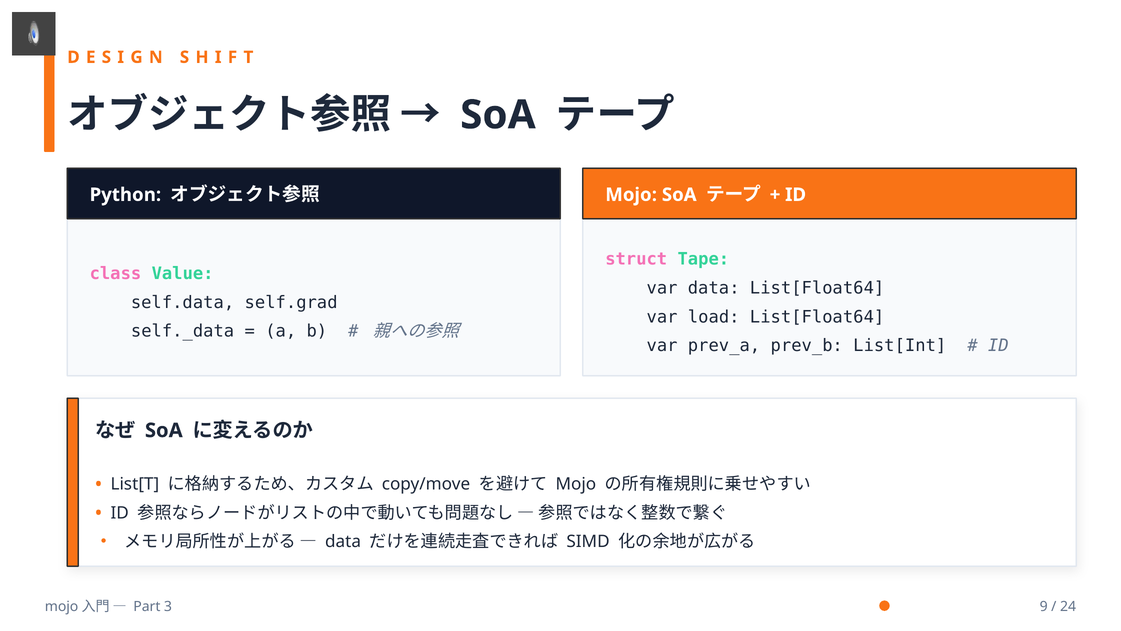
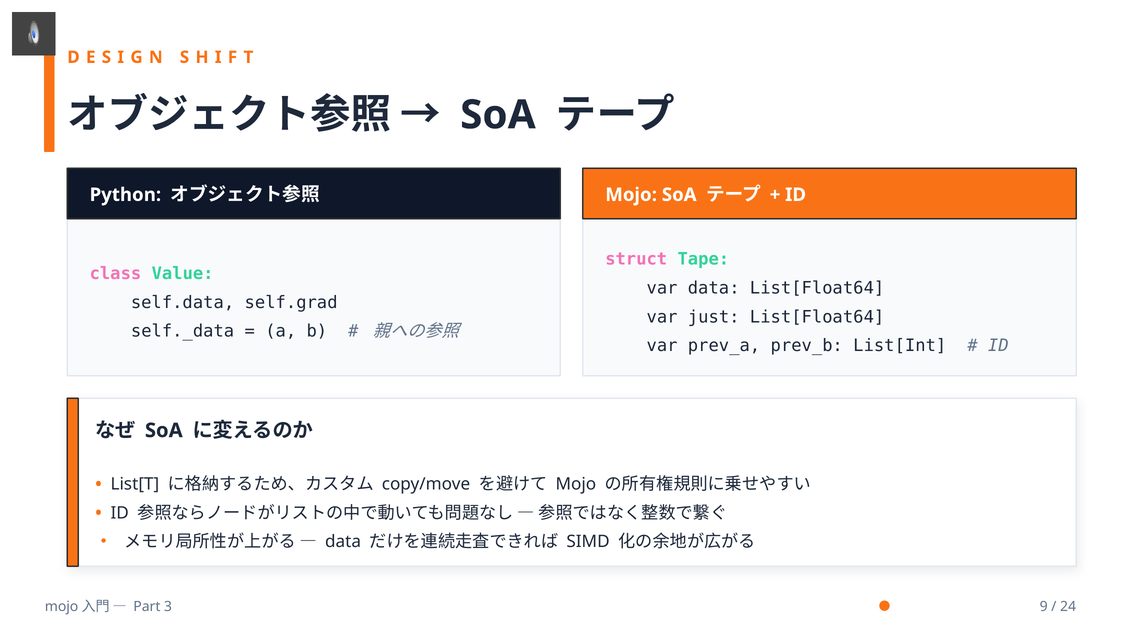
load: load -> just (714, 317)
